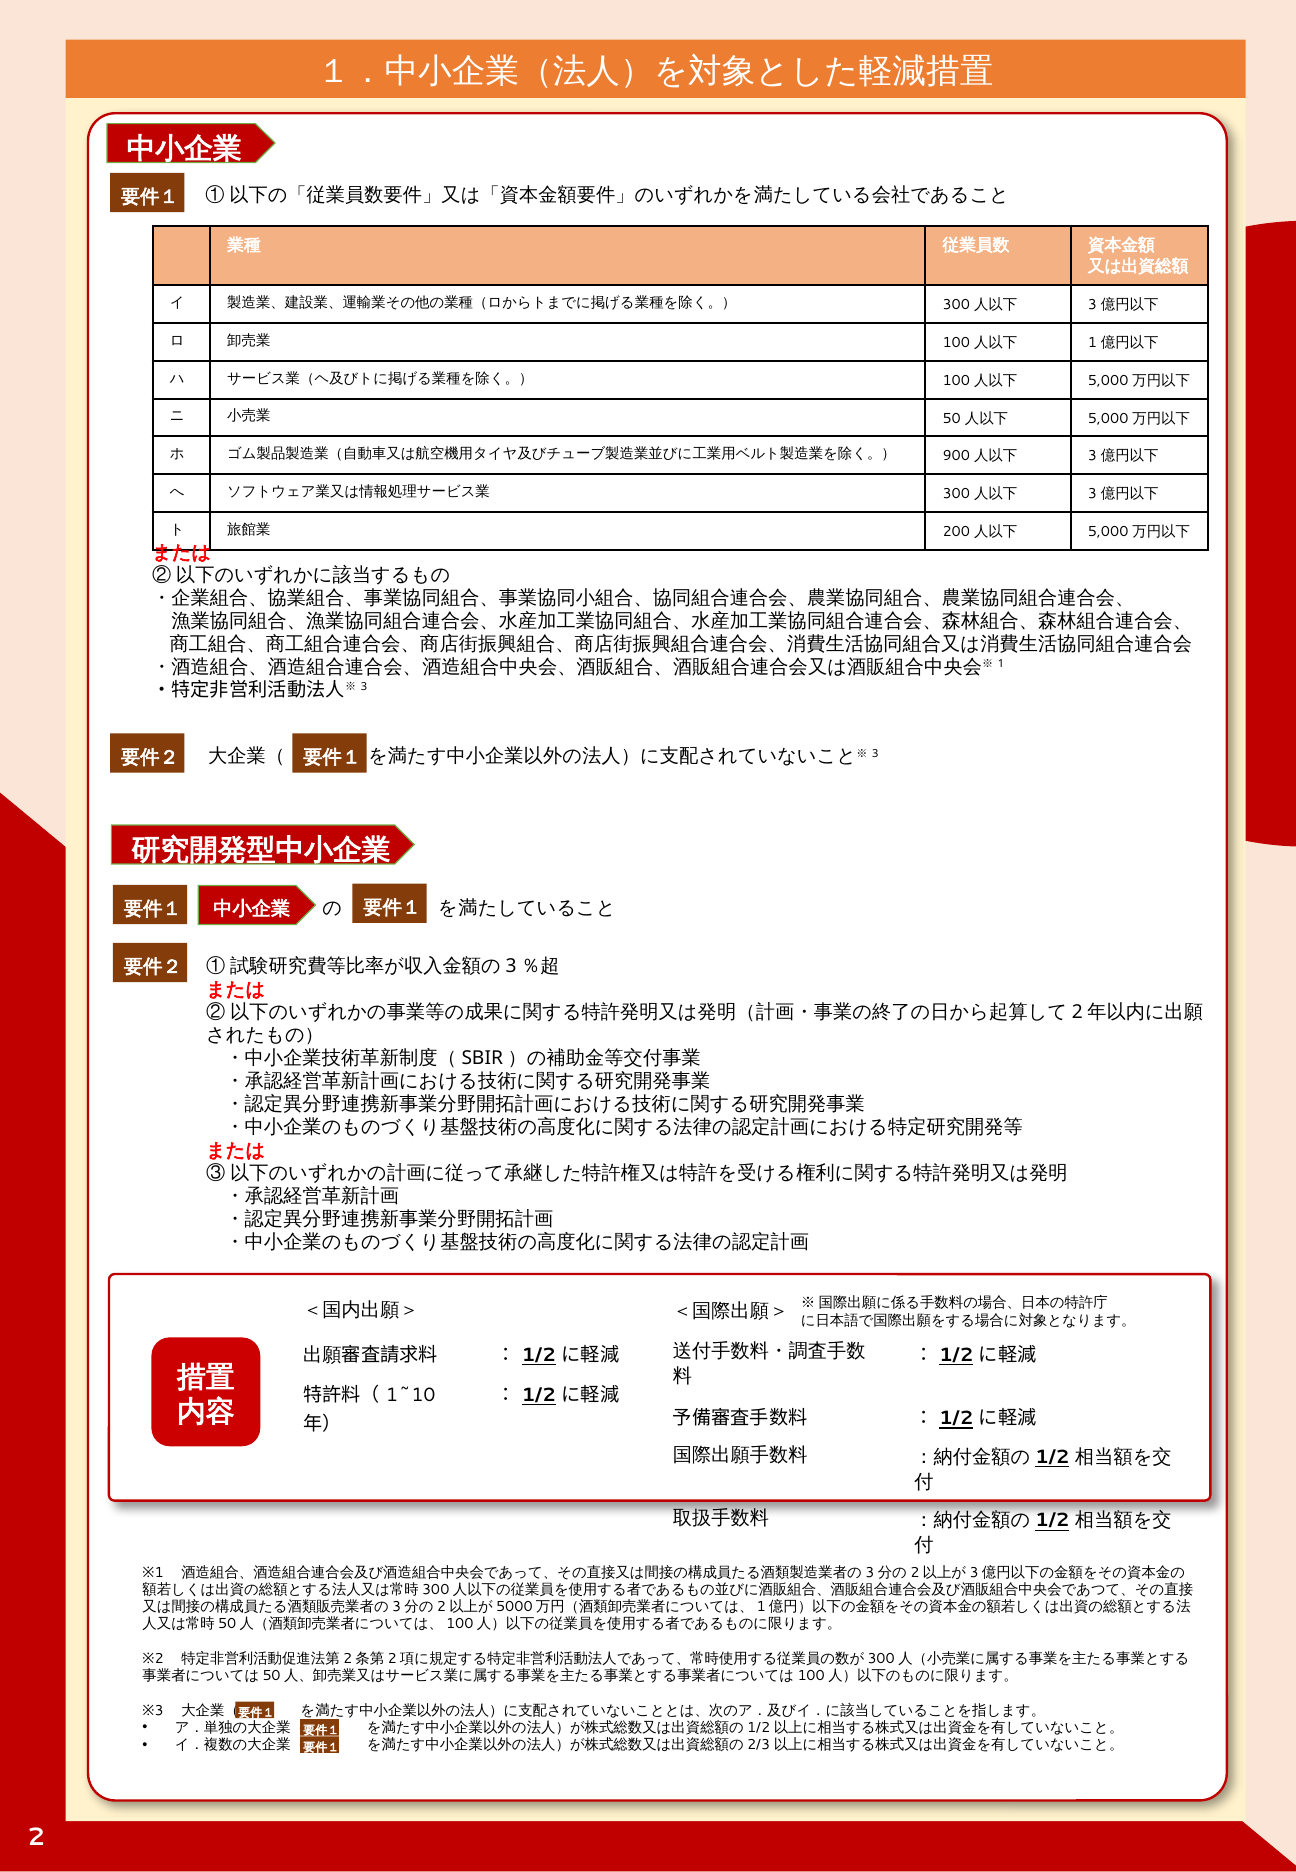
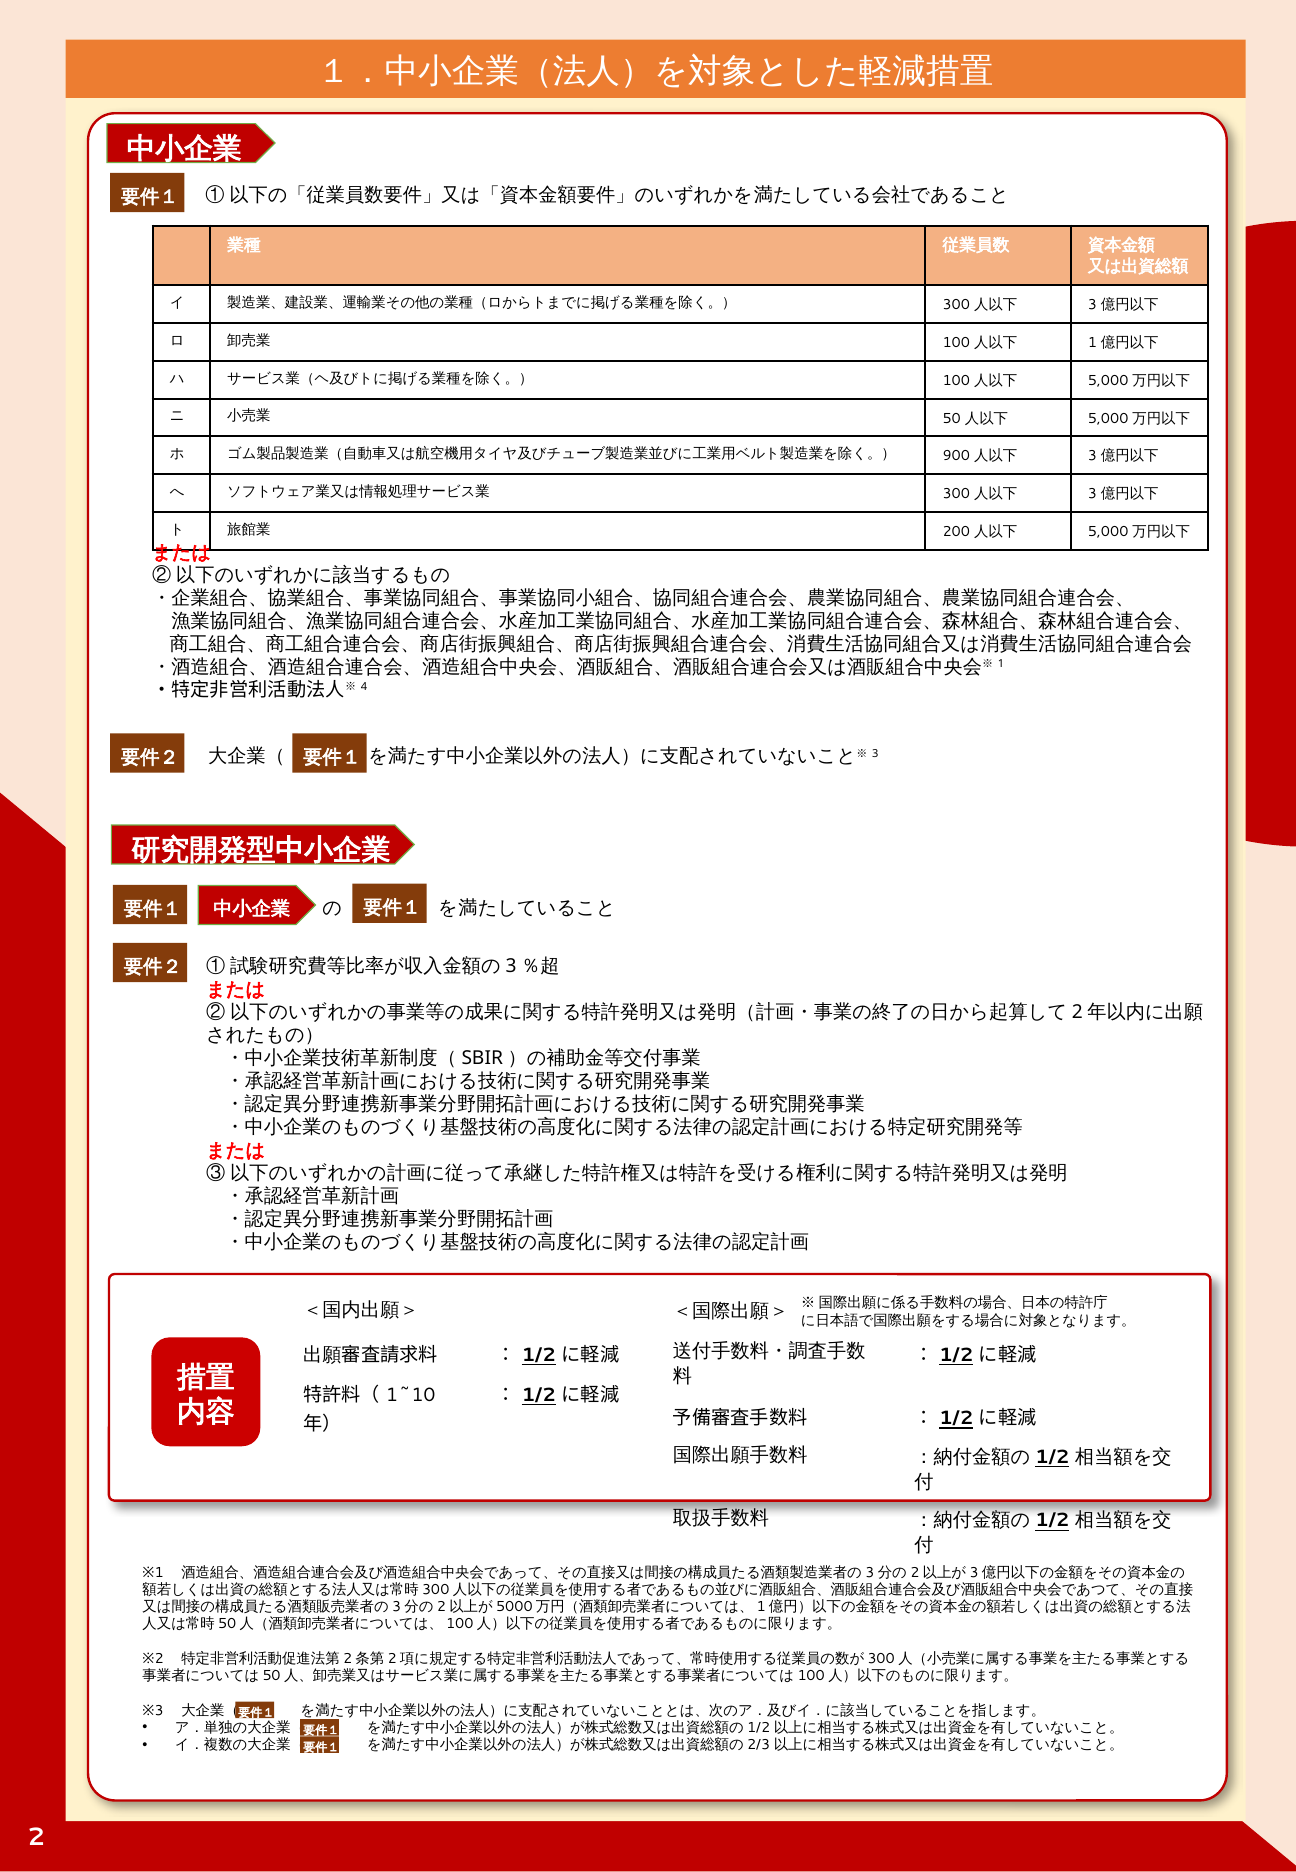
3: 3 -> 4 (364, 687)
